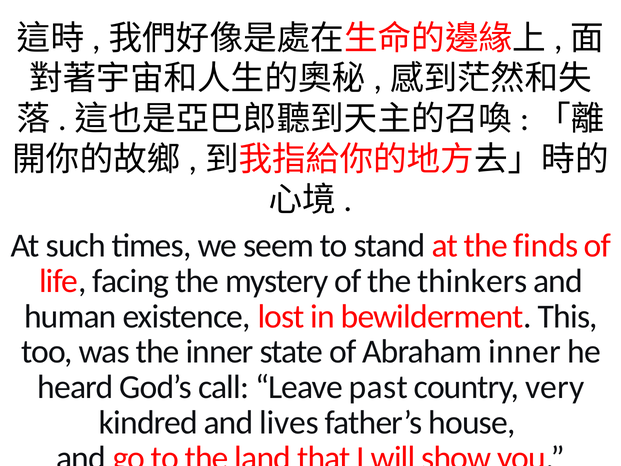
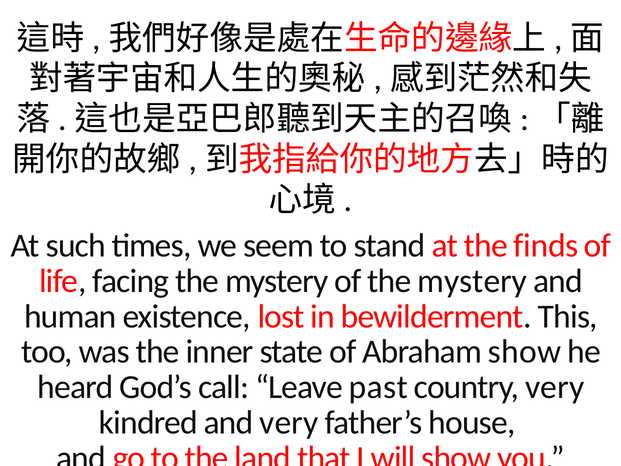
of the thinkers: thinkers -> mystery (472, 281)
Abraham inner: inner -> show (524, 352)
and lives: lives -> very (289, 422)
